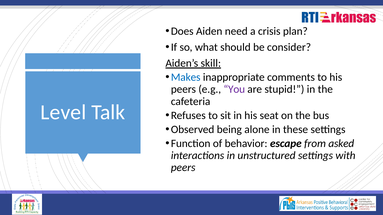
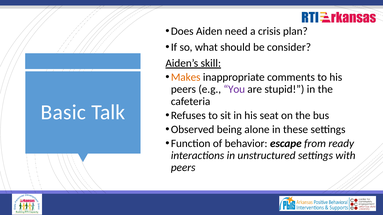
Makes colour: blue -> orange (186, 77)
Level: Level -> Basic (63, 113)
asked: asked -> ready (341, 144)
